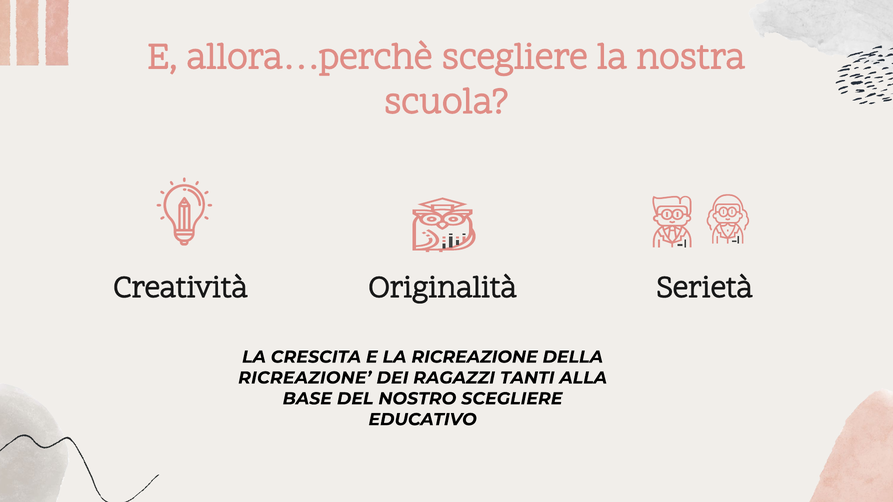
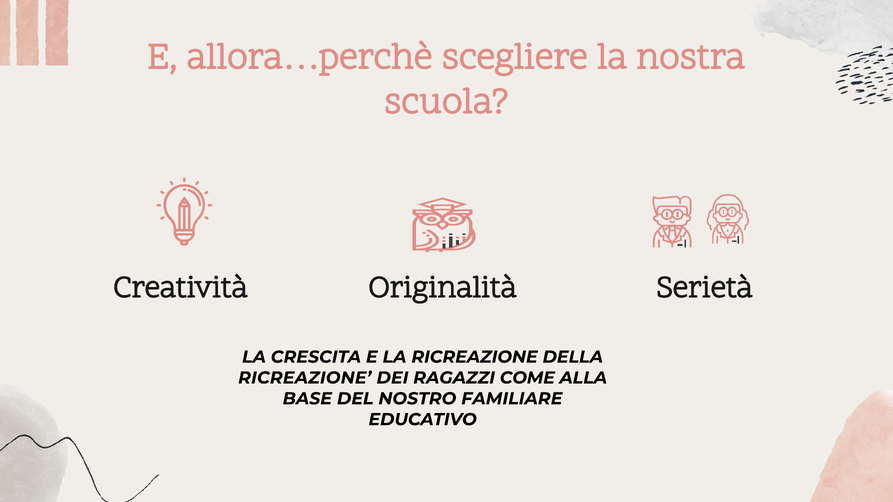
TANTI: TANTI -> COME (527, 378)
NOSTRO SCEGLIERE: SCEGLIERE -> FAMILIARE (512, 399)
